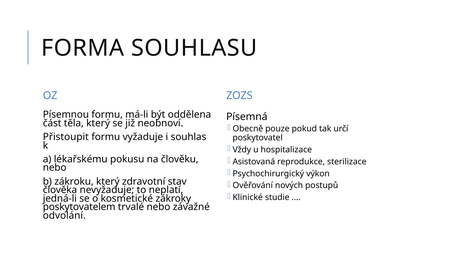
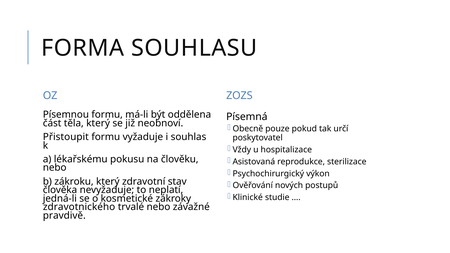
poskytovatelem: poskytovatelem -> zdravotnického (79, 207)
odvolání: odvolání -> pravdivě (64, 216)
